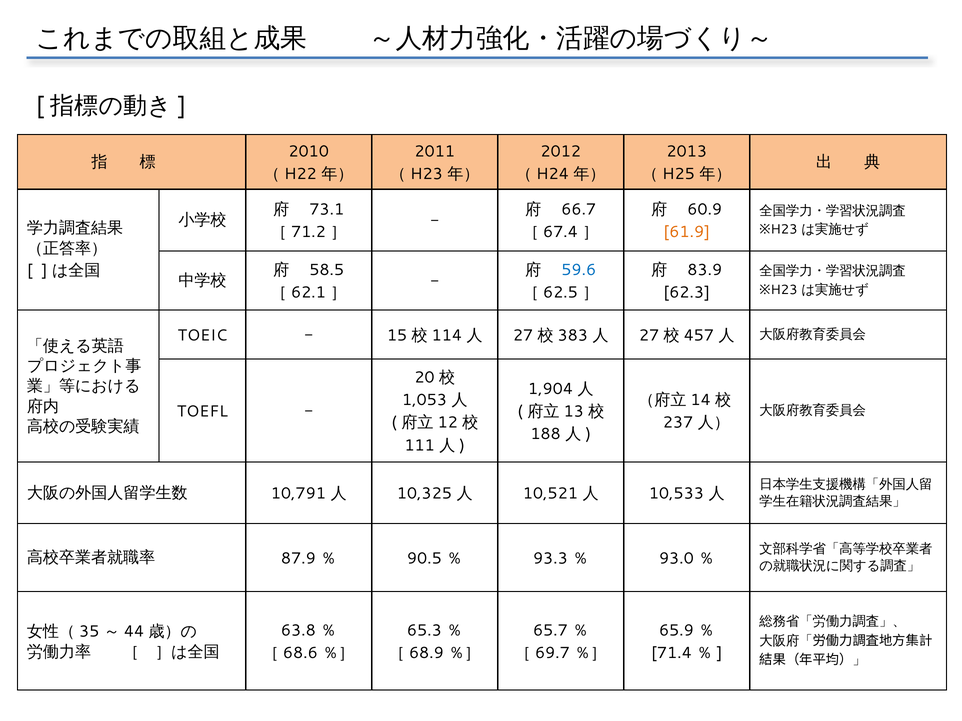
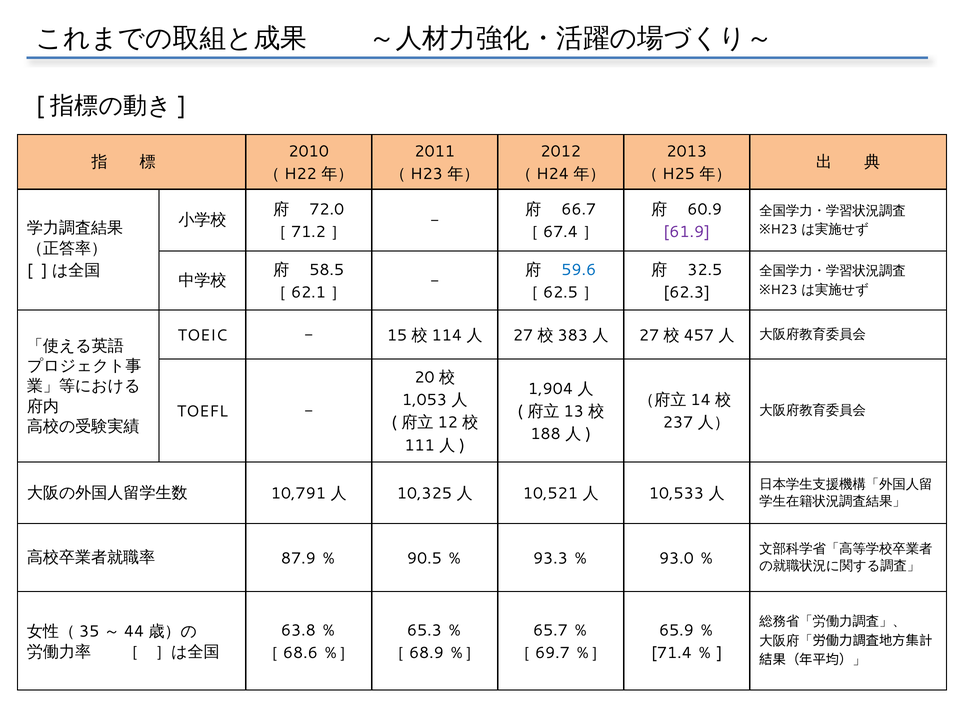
73.1: 73.1 -> 72.0 (327, 210)
61.9 colour: orange -> purple (687, 232)
83.9: 83.9 -> 32.5 (705, 270)
